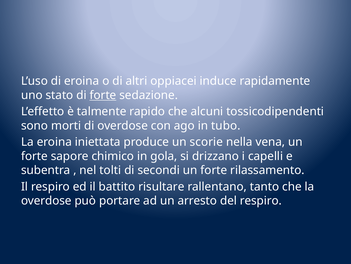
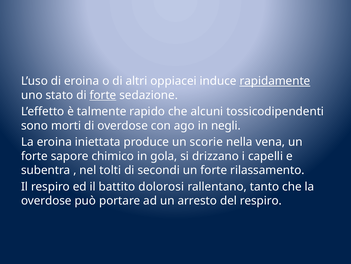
rapidamente underline: none -> present (275, 81)
tubo: tubo -> negli (226, 125)
risultare: risultare -> dolorosi (161, 186)
